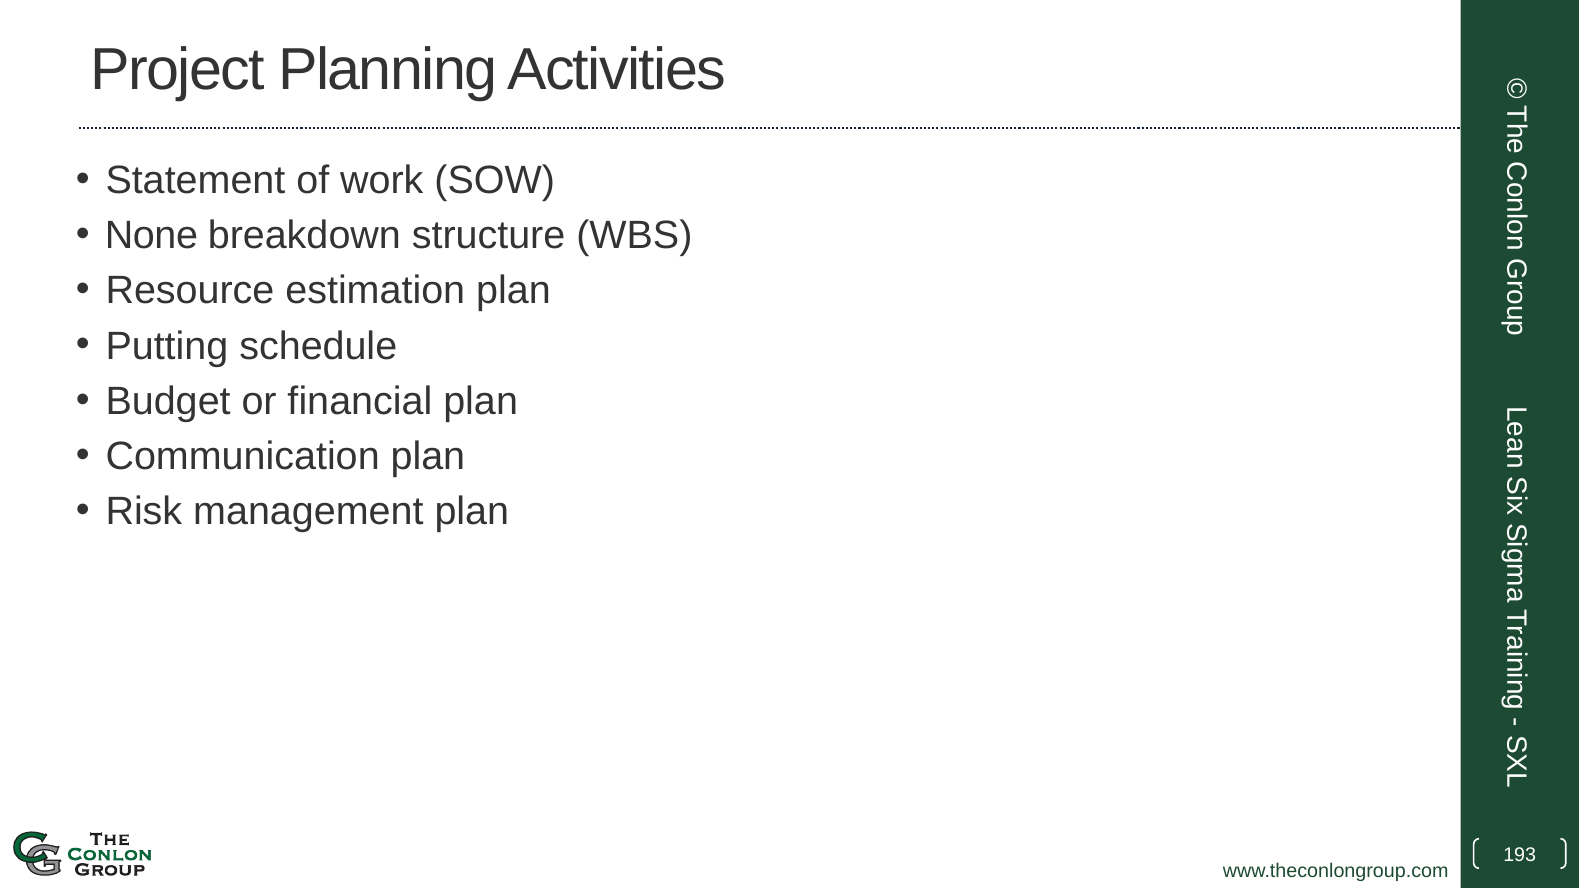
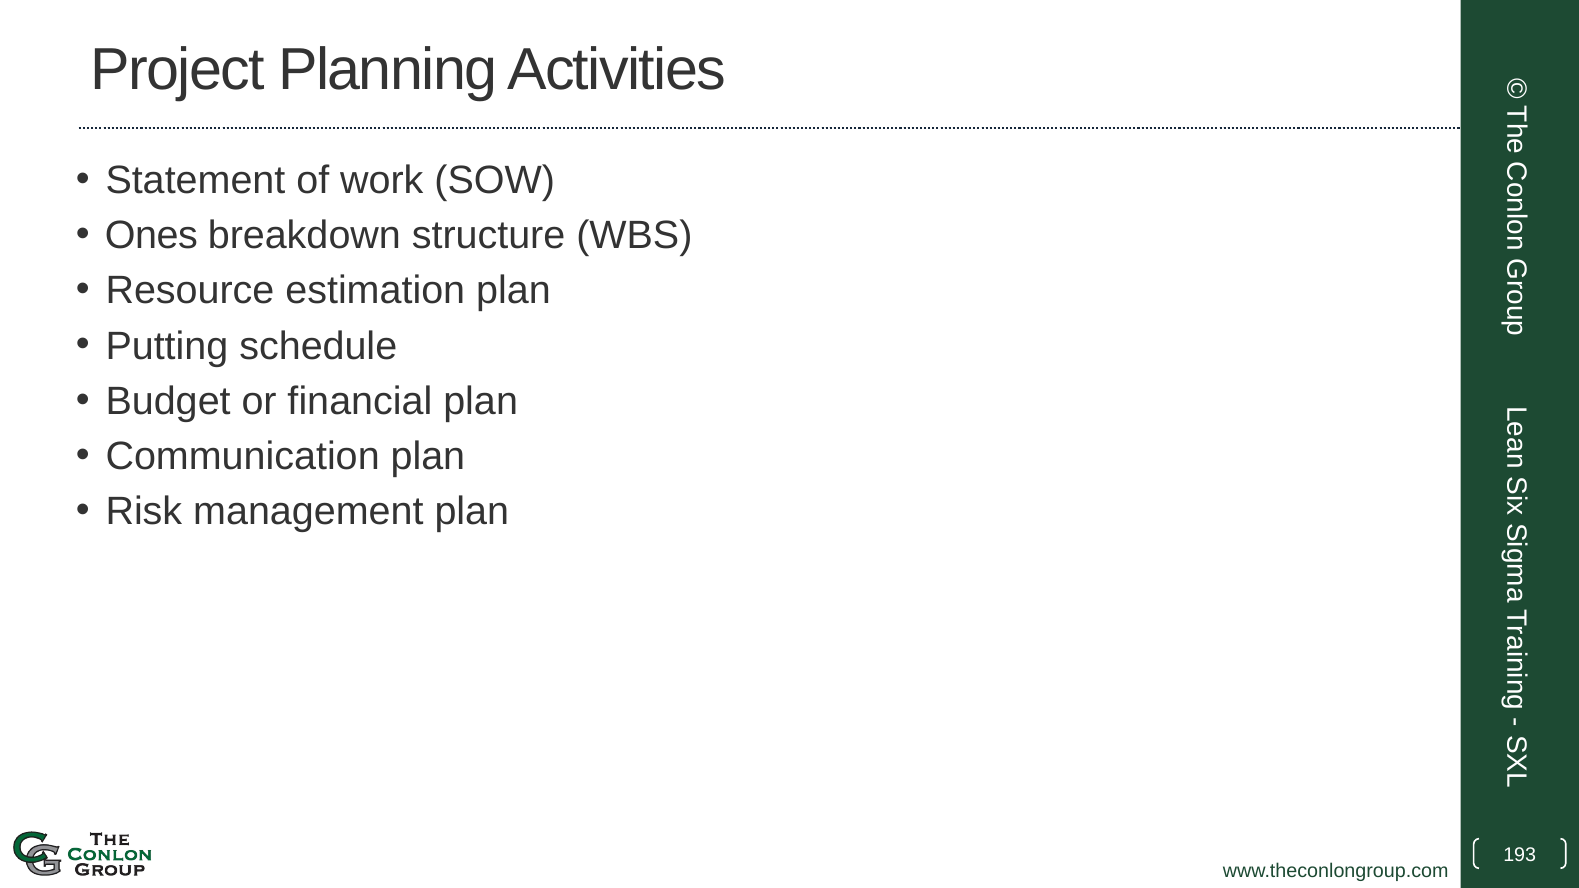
None: None -> Ones (151, 236)
